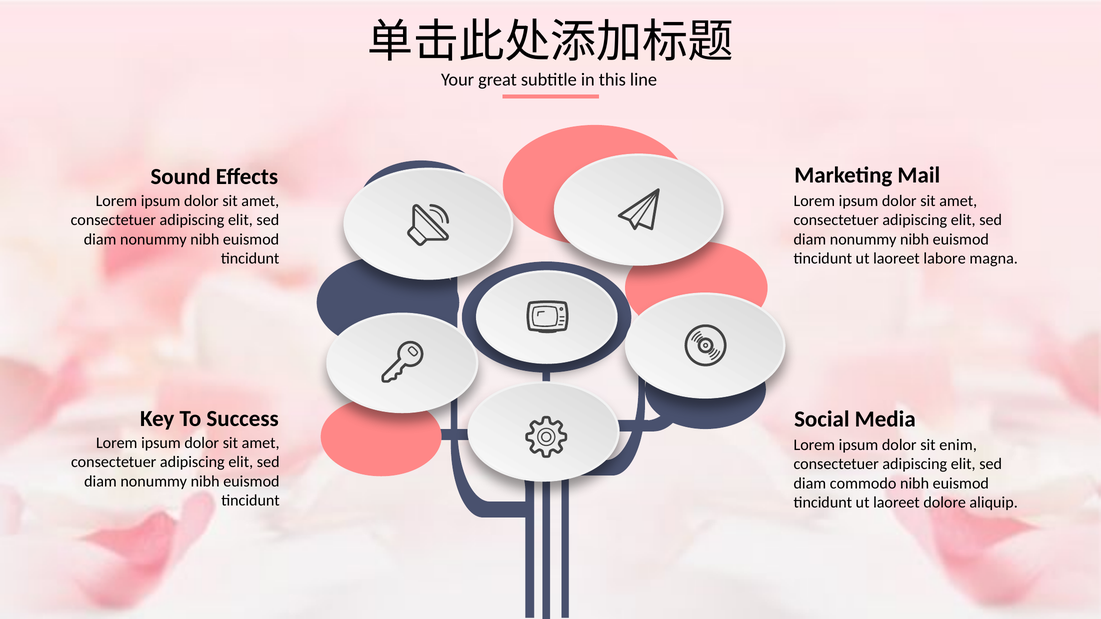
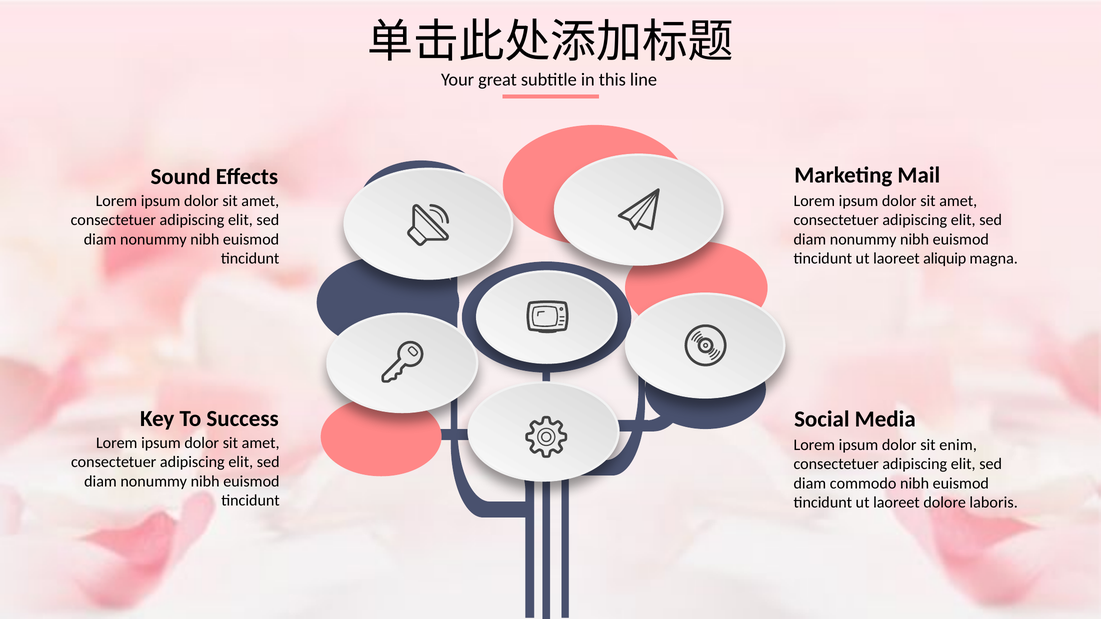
labore: labore -> aliquip (945, 259)
aliquip: aliquip -> laboris (994, 503)
